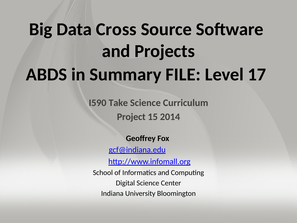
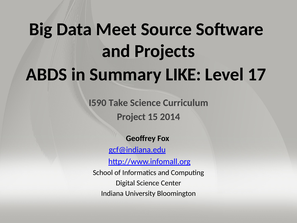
Cross: Cross -> Meet (116, 29)
FILE: FILE -> LIKE (183, 74)
